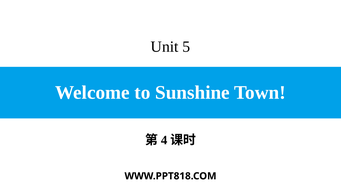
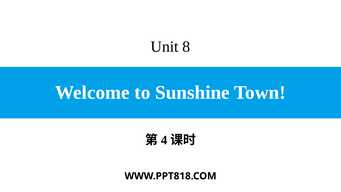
5: 5 -> 8 (186, 47)
